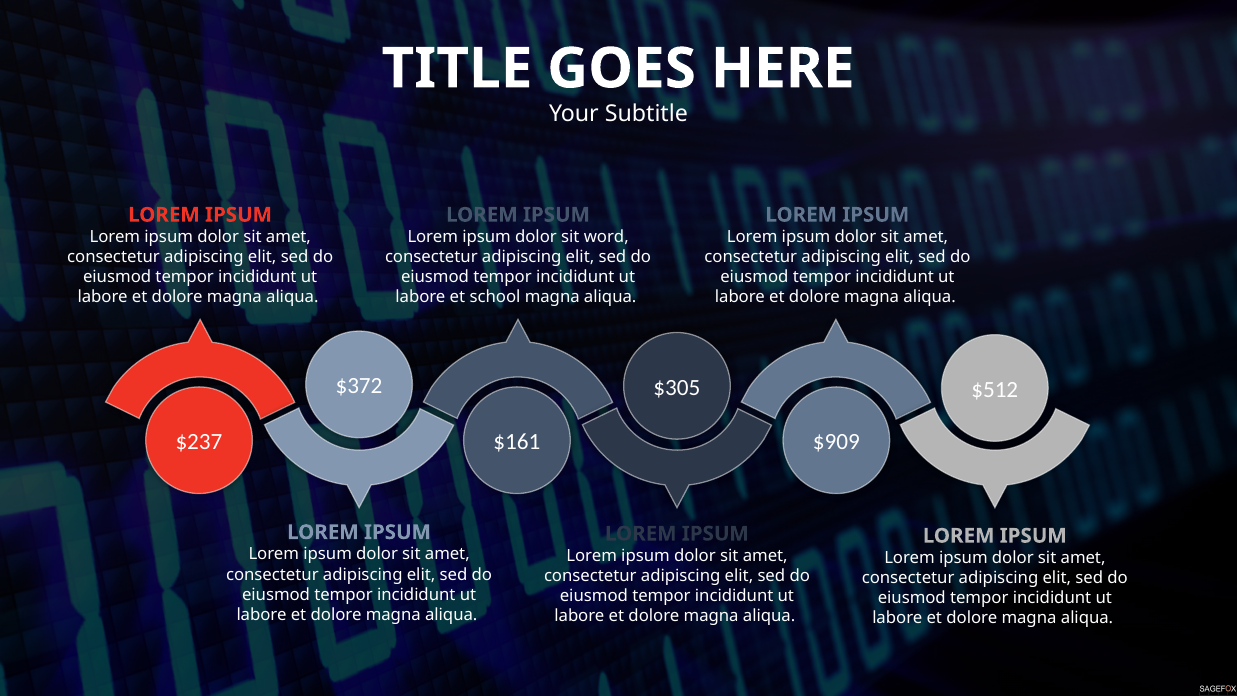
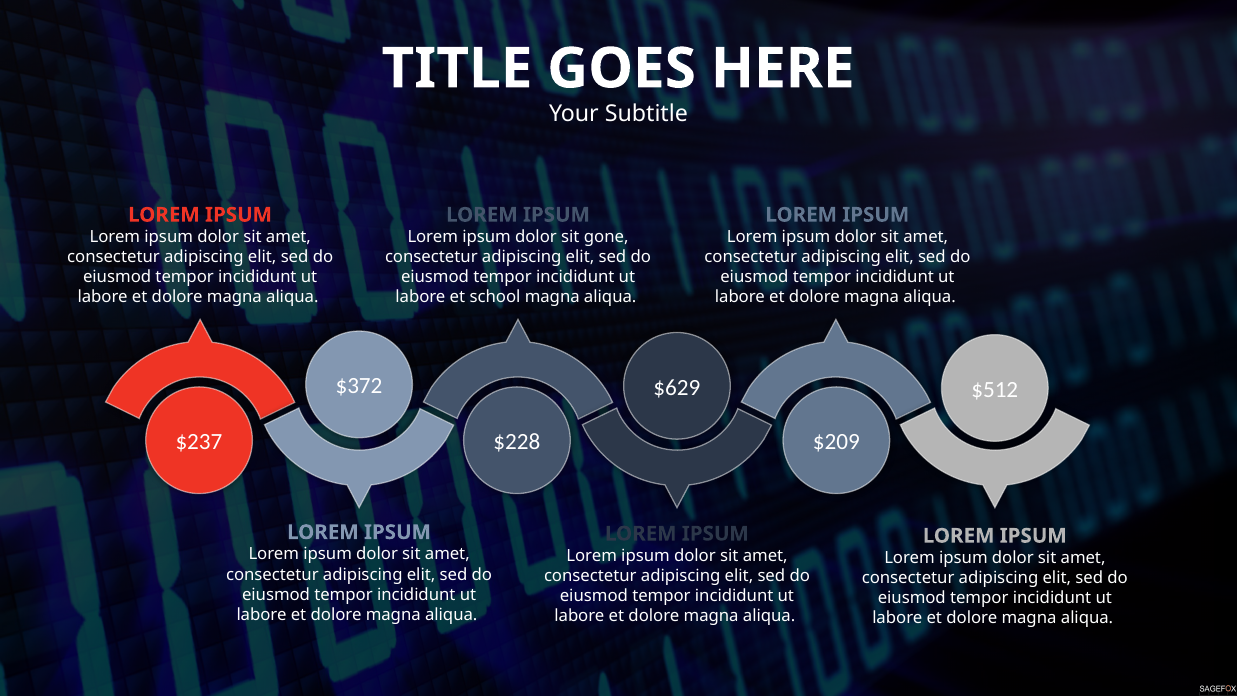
word: word -> gone (606, 237)
$305: $305 -> $629 (677, 387)
$161: $161 -> $228 (517, 442)
$909: $909 -> $209 (836, 442)
